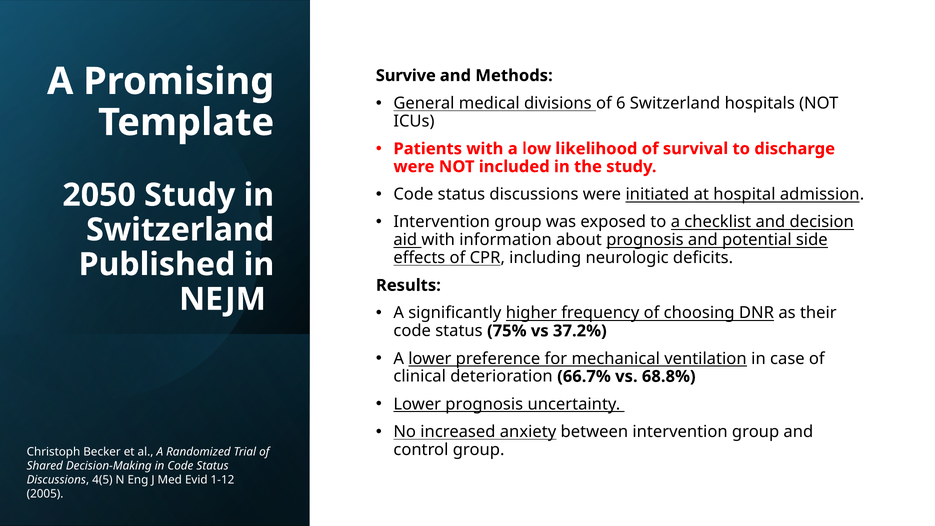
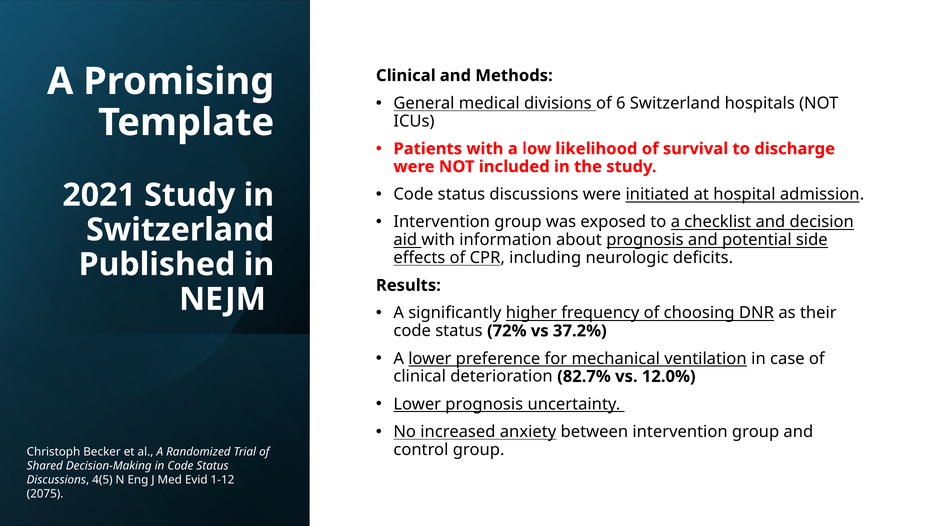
Survive: Survive -> Clinical (406, 76)
2050: 2050 -> 2021 (99, 195)
75%: 75% -> 72% (507, 331)
66.7%: 66.7% -> 82.7% (584, 376)
68.8%: 68.8% -> 12.0% (669, 376)
2005: 2005 -> 2075 (45, 494)
